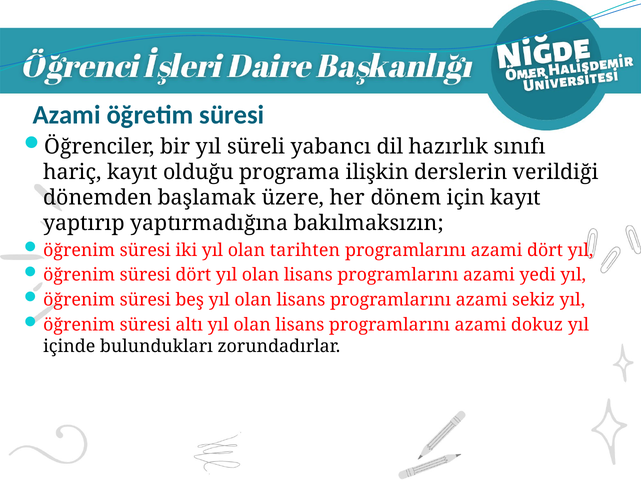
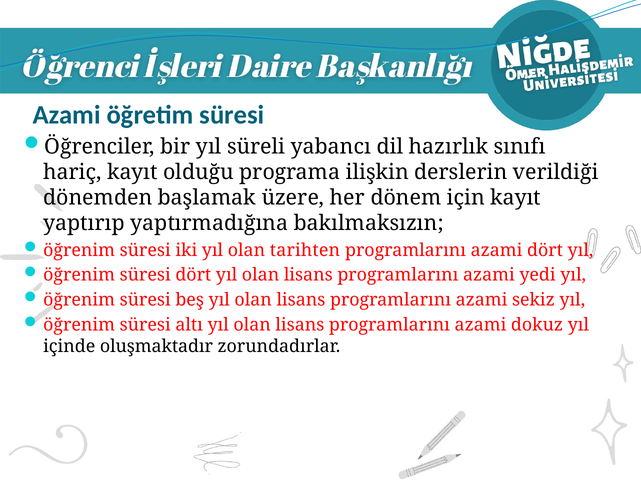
bulundukları: bulundukları -> oluşmaktadır (156, 347)
